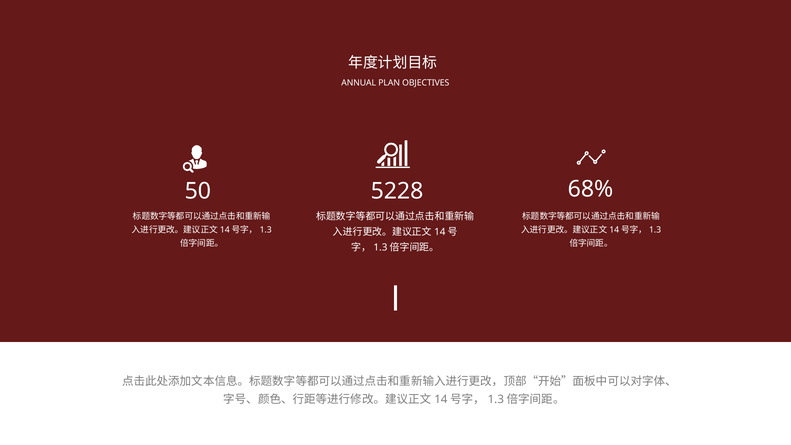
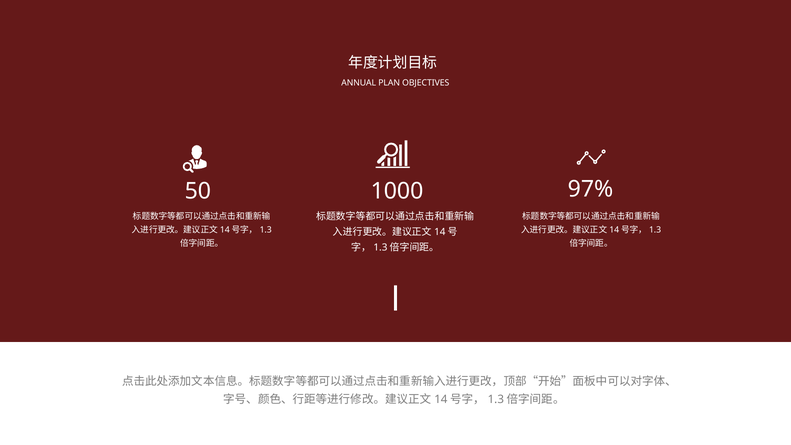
68%: 68% -> 97% (590, 189)
5228: 5228 -> 1000 (397, 191)
